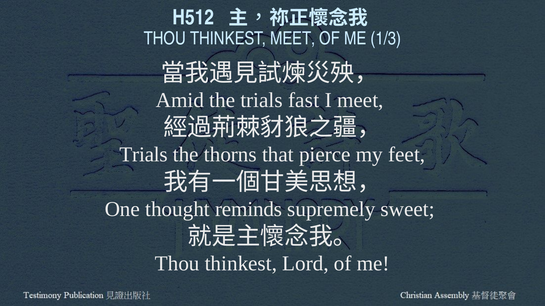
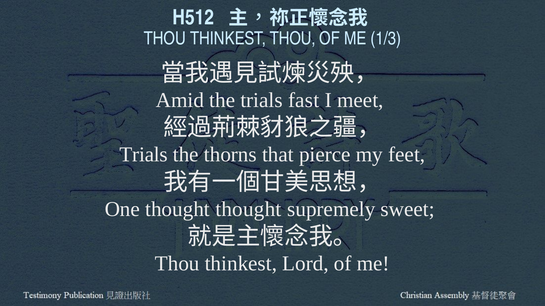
THINKEST MEET: MEET -> THOU (293, 39)
thought reminds: reminds -> thought (248, 209)
